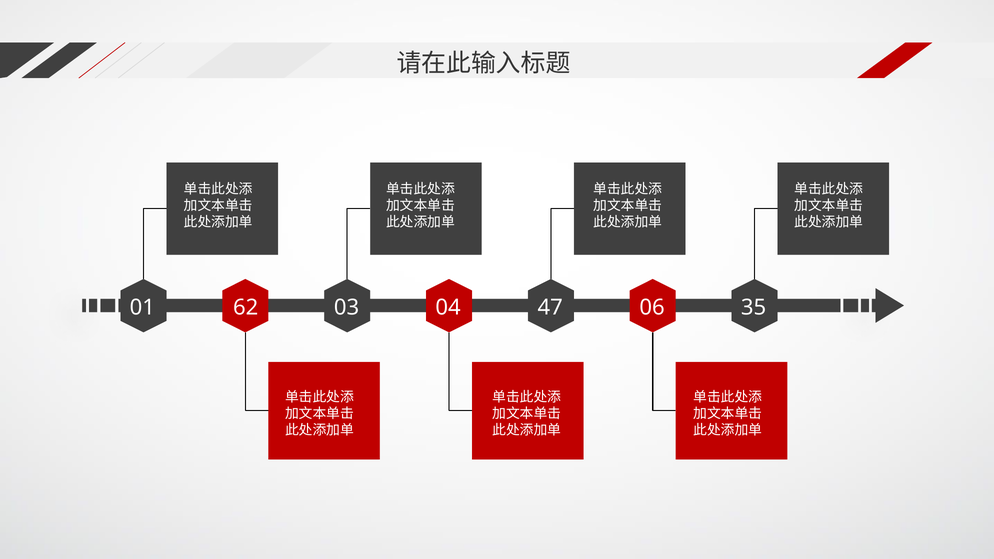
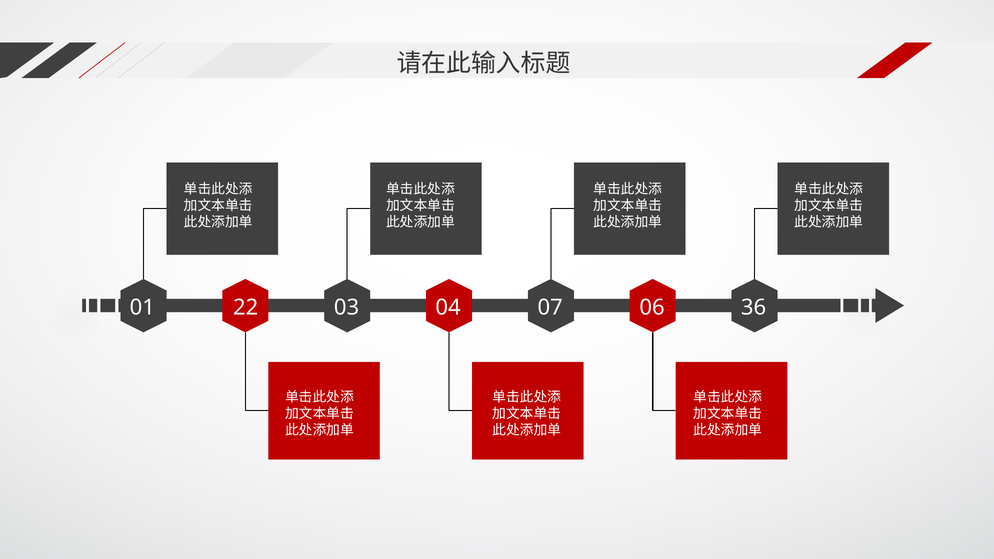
62: 62 -> 22 (246, 308)
47: 47 -> 07 (550, 308)
35: 35 -> 36 (754, 308)
